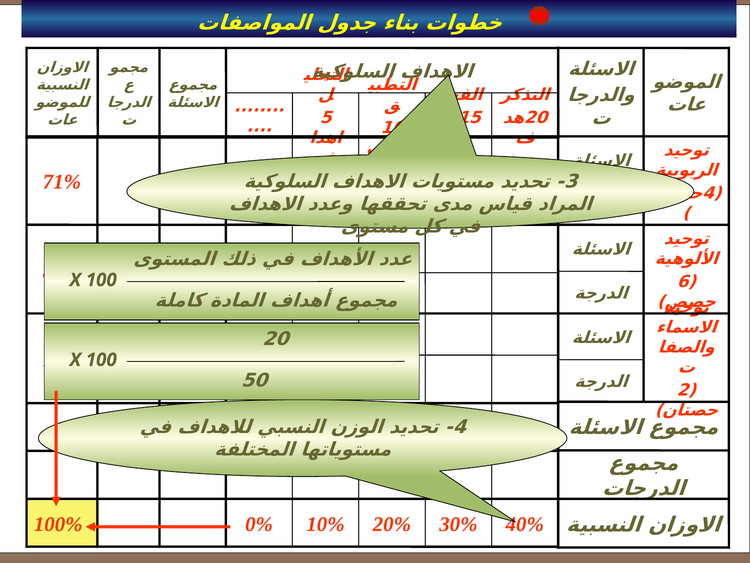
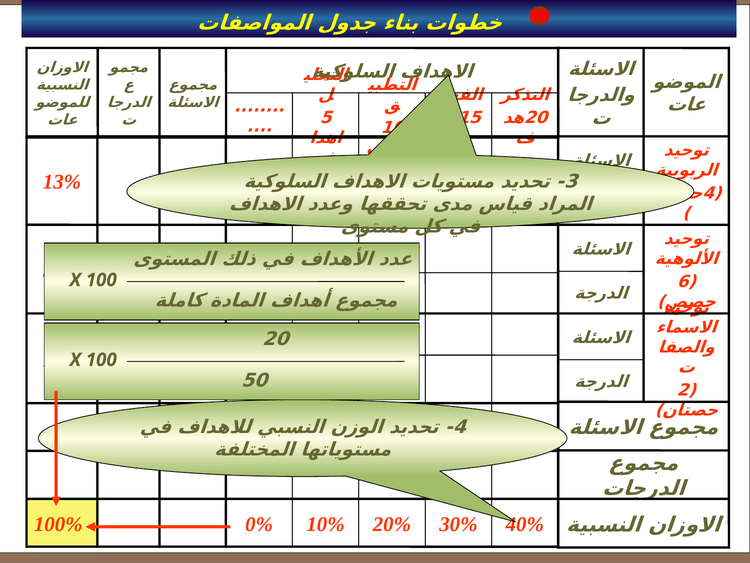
71%: 71% -> 13% (62, 182)
